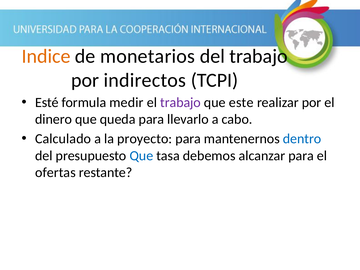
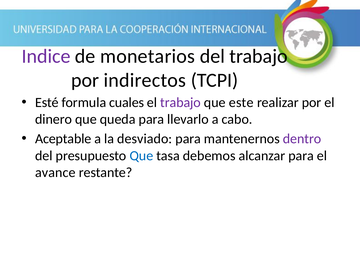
Indice colour: orange -> purple (46, 56)
medir: medir -> cuales (127, 102)
Calculado: Calculado -> Aceptable (63, 139)
proyecto: proyecto -> desviado (145, 139)
dentro colour: blue -> purple (302, 139)
ofertas: ofertas -> avance (55, 172)
